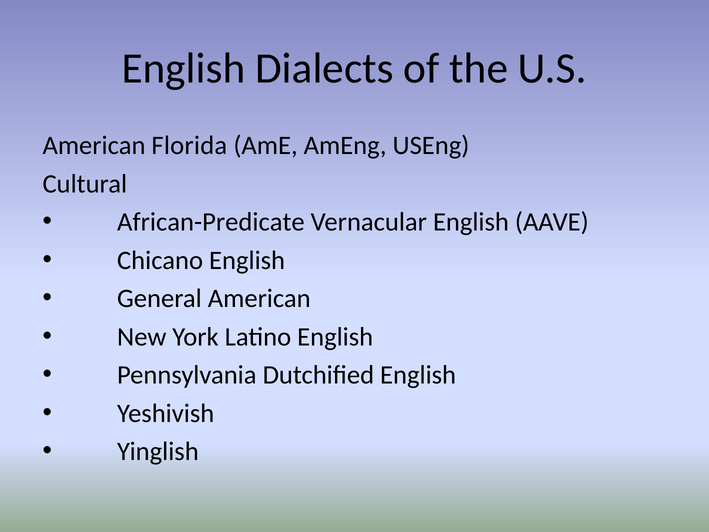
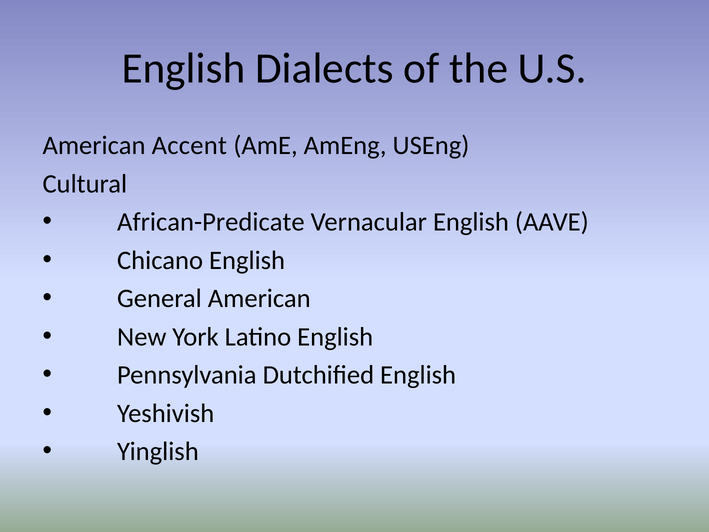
Florida: Florida -> Accent (189, 145)
